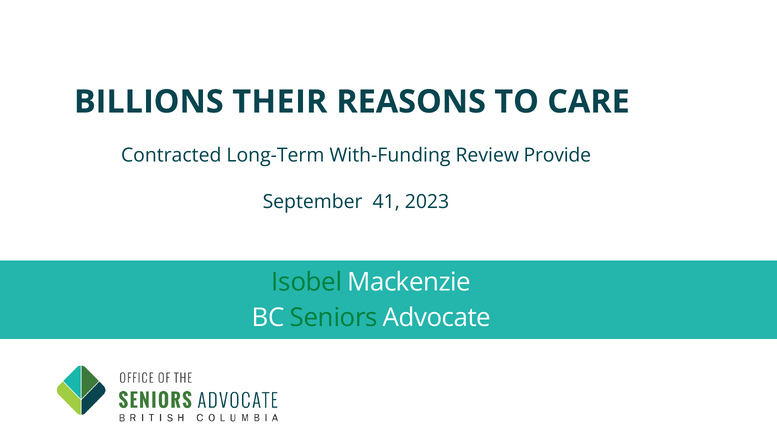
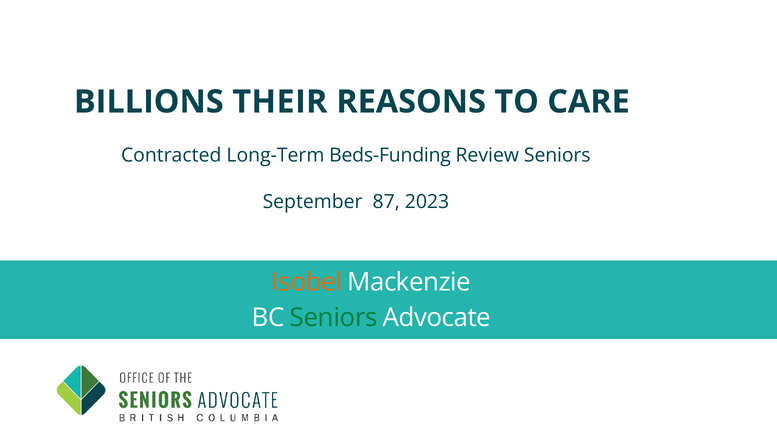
With-Funding: With-Funding -> Beds-Funding (390, 155)
Review Provide: Provide -> Seniors (557, 155)
41: 41 -> 87 (386, 202)
Isobel colour: green -> orange (307, 282)
